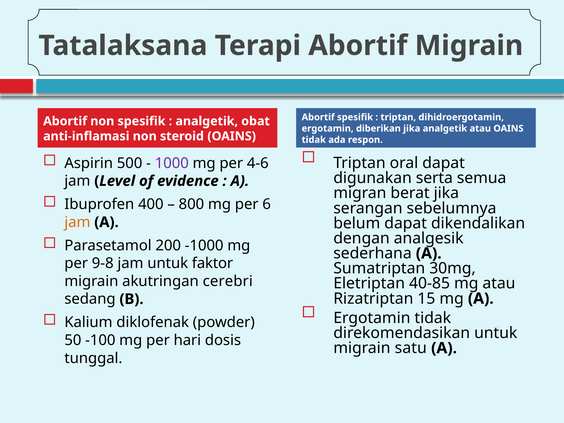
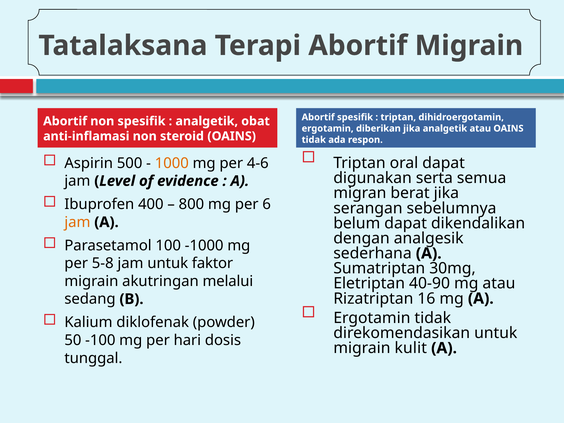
1000 colour: purple -> orange (172, 163)
200: 200 -> 100 (168, 246)
9-8: 9-8 -> 5-8 (103, 263)
cerebri: cerebri -> melalui (228, 281)
40-85: 40-85 -> 40-90 (430, 283)
15: 15 -> 16 (426, 299)
satu: satu -> kulit (411, 348)
